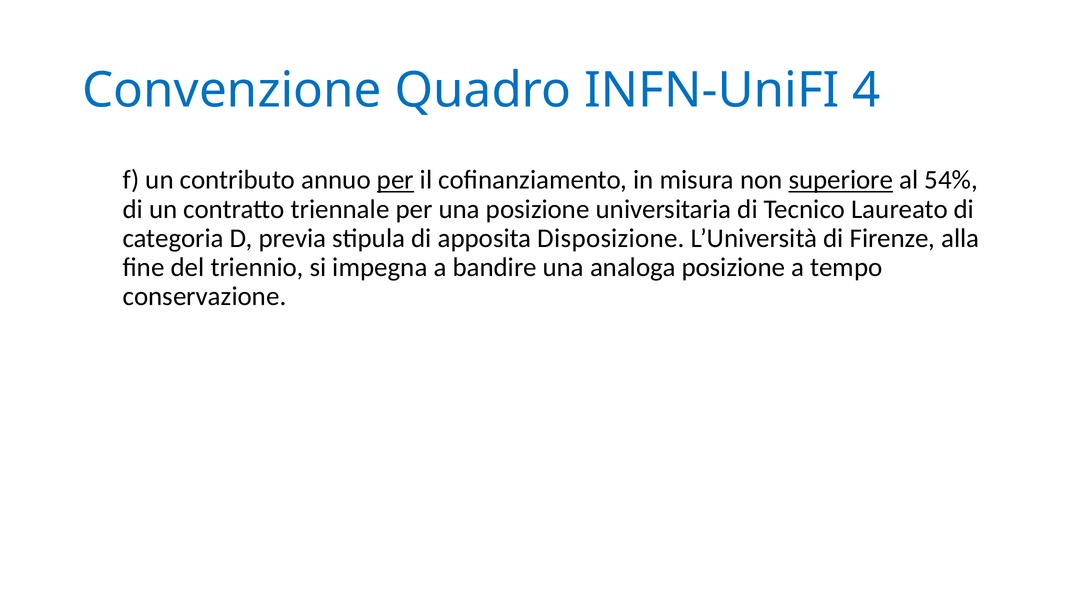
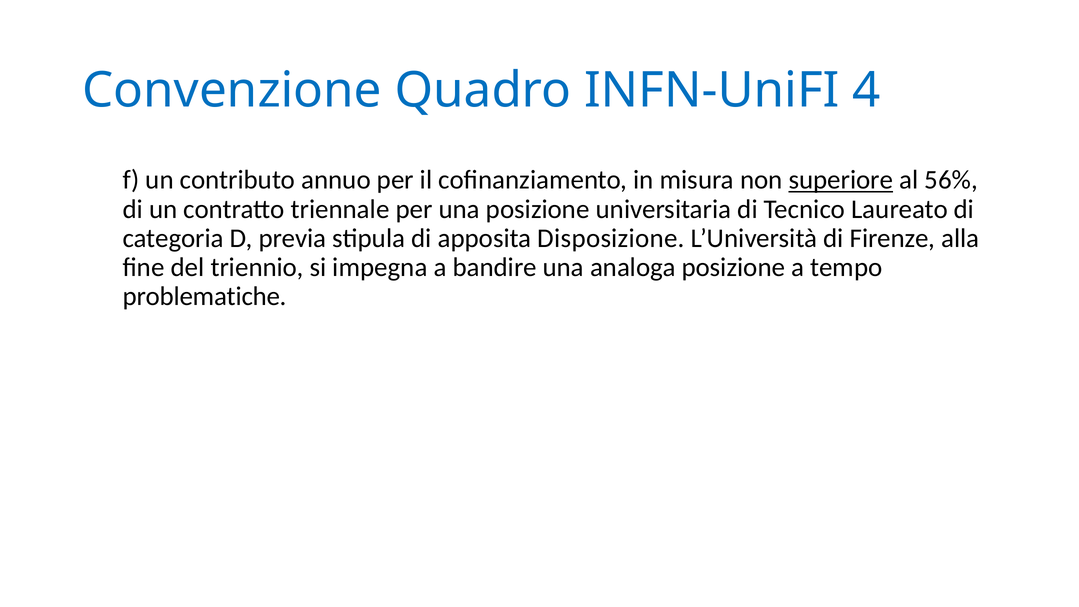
per underline: present -> none (395, 180)
54%: 54% -> 56% (951, 180)
conservazione: conservazione -> problematiche (205, 297)
